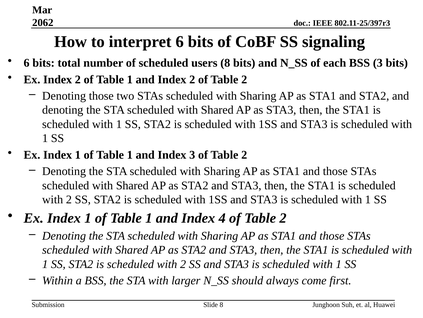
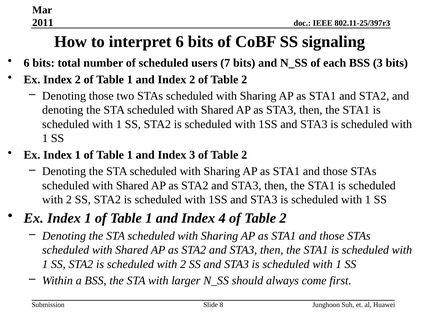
2062: 2062 -> 2011 (43, 23)
users 8: 8 -> 7 (225, 63)
